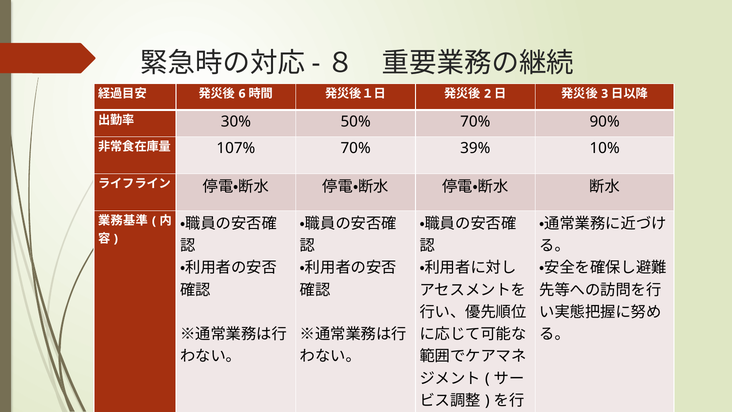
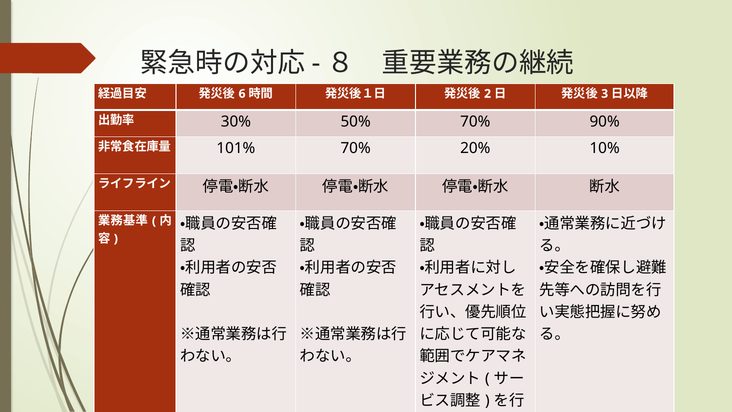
107%: 107% -> 101% (236, 148)
39%: 39% -> 20% (475, 148)
